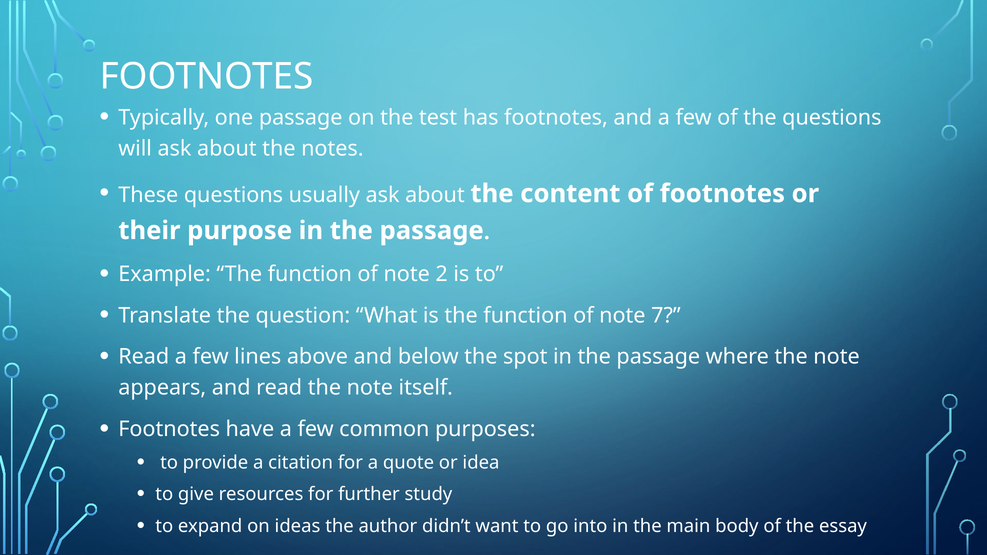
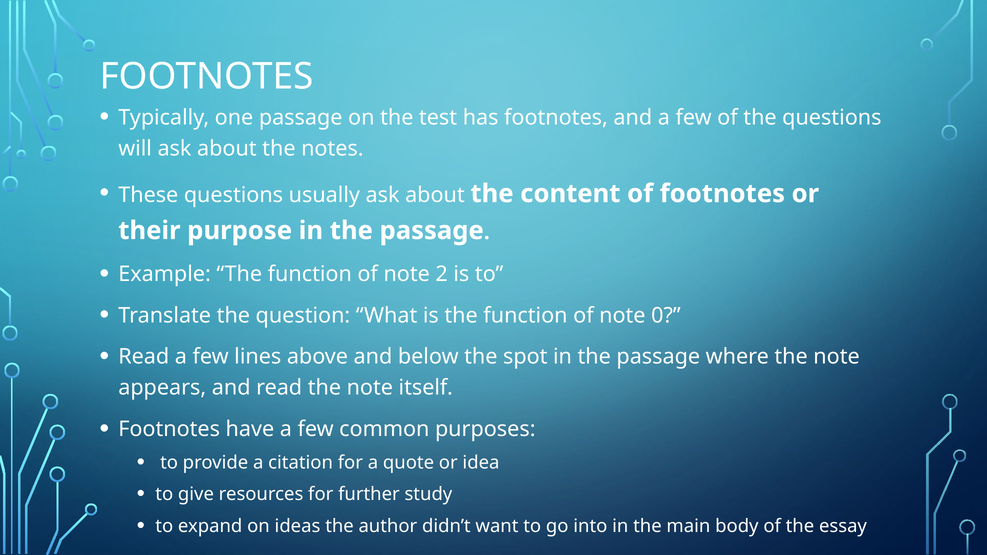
7: 7 -> 0 (666, 316)
